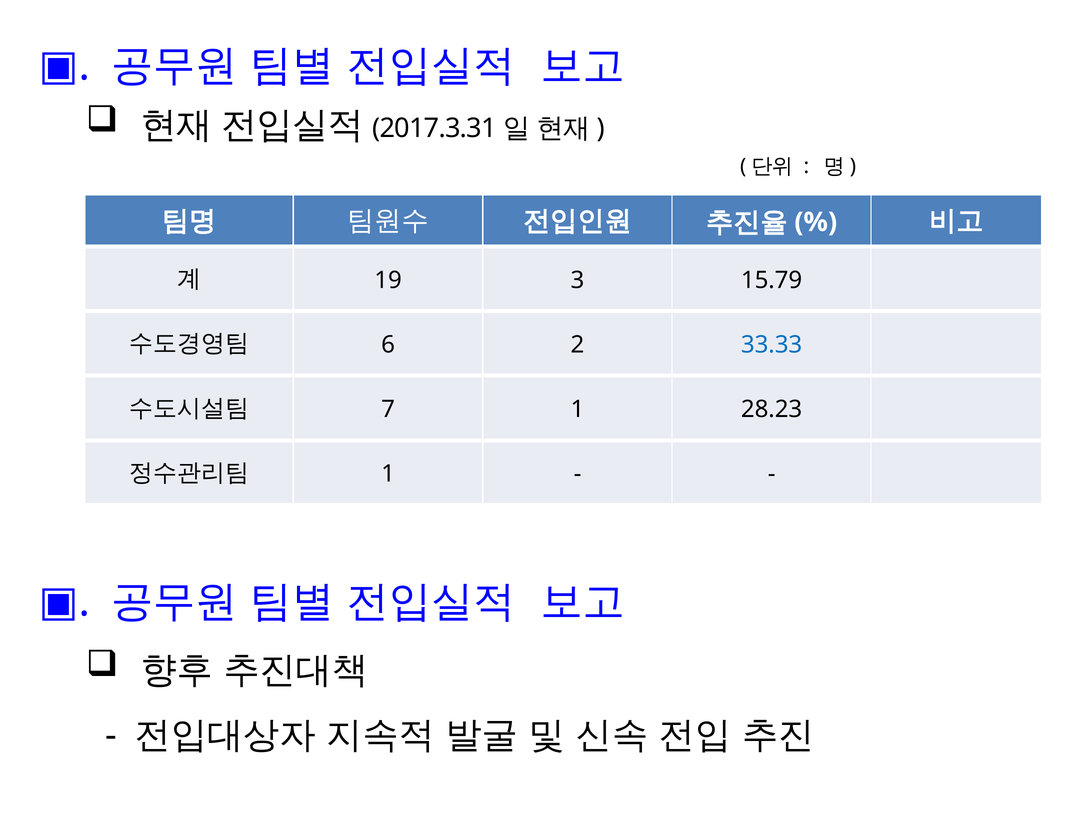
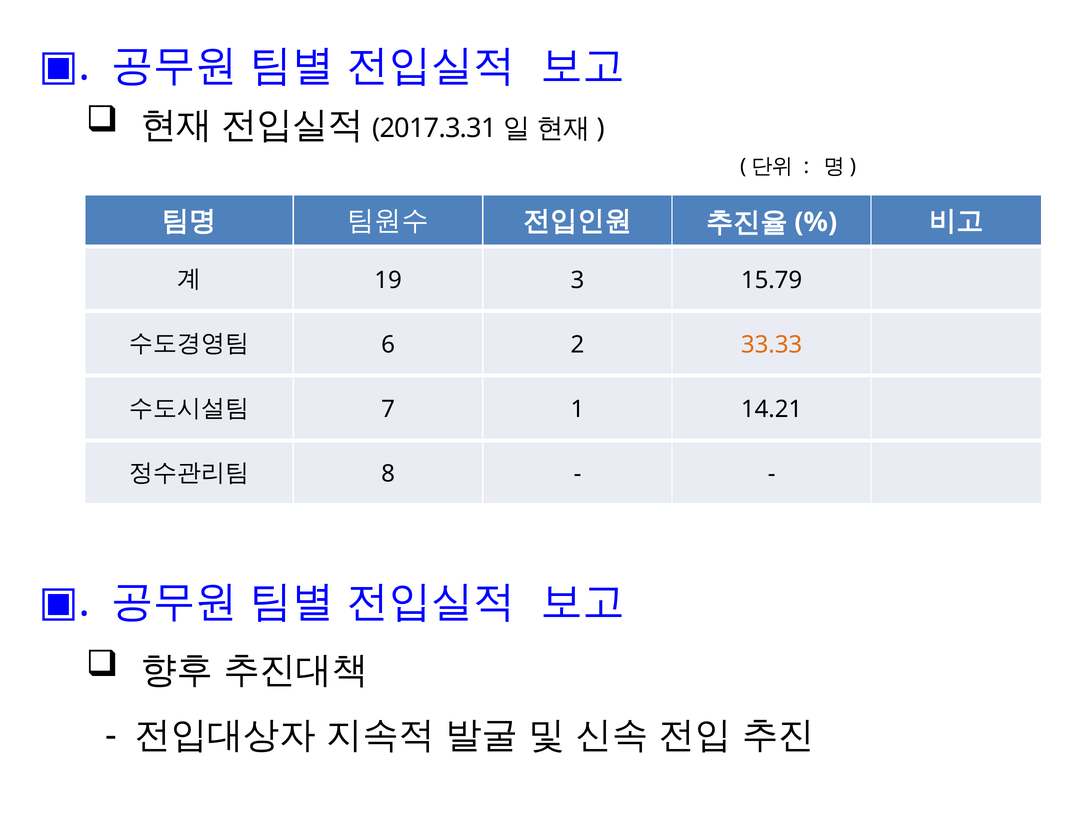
33.33 colour: blue -> orange (772, 345)
28.23: 28.23 -> 14.21 (772, 409)
1: 1 -> 8 (388, 474)
